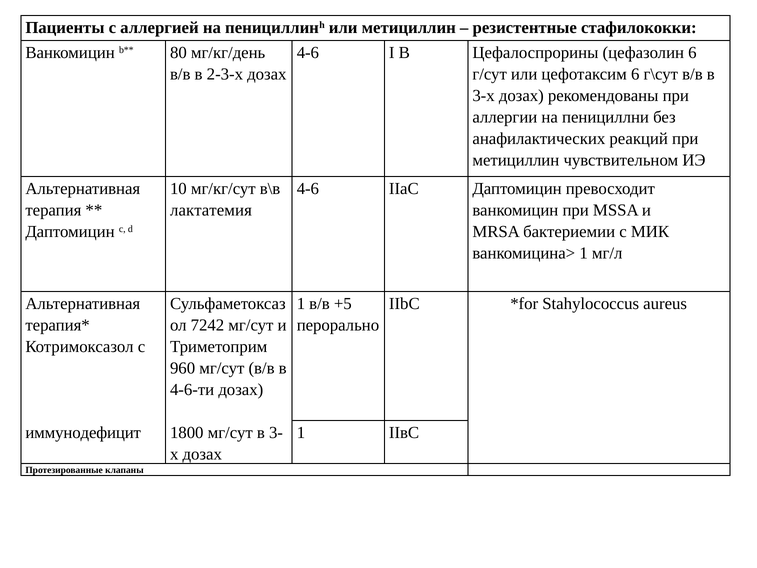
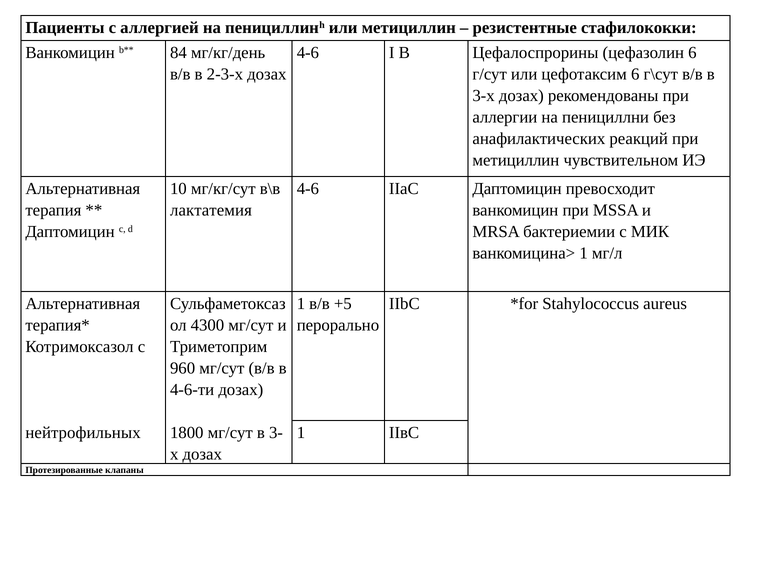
80: 80 -> 84 (178, 53)
7242: 7242 -> 4300 (207, 325)
иммунодефицит: иммунодефицит -> нейтрофильных (83, 432)
